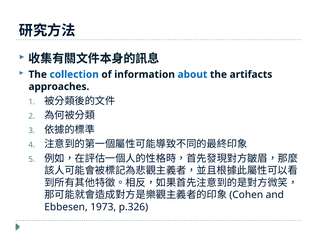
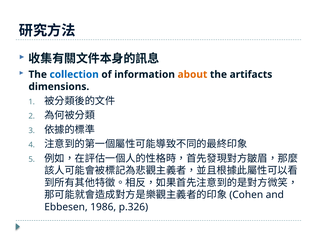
about colour: blue -> orange (192, 74)
approaches: approaches -> dimensions (59, 87)
1973: 1973 -> 1986 (103, 207)
